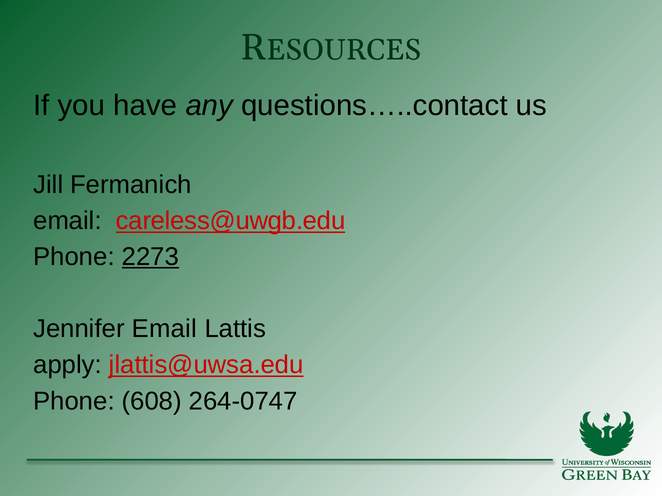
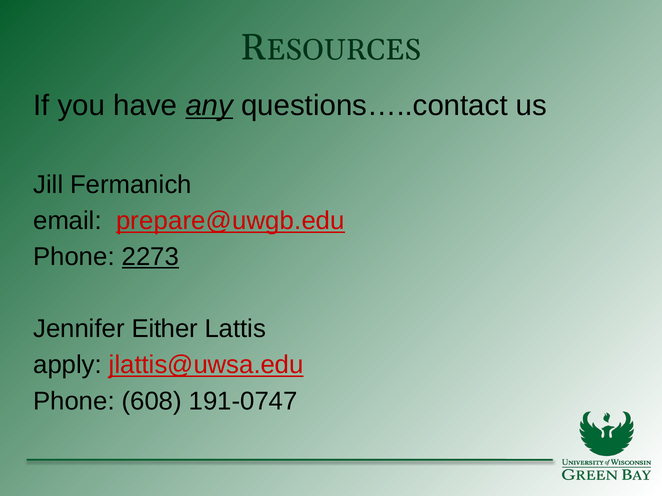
any underline: none -> present (209, 106)
careless@uwgb.edu: careless@uwgb.edu -> prepare@uwgb.edu (230, 221)
Jennifer Email: Email -> Either (165, 329)
264-0747: 264-0747 -> 191-0747 (243, 401)
